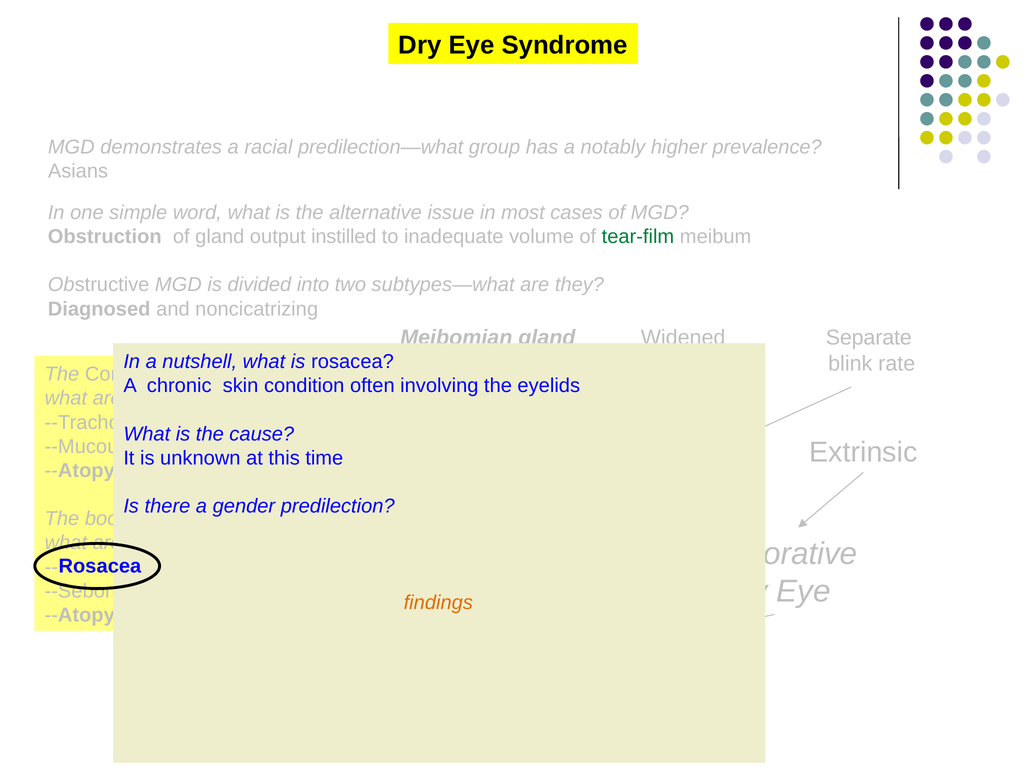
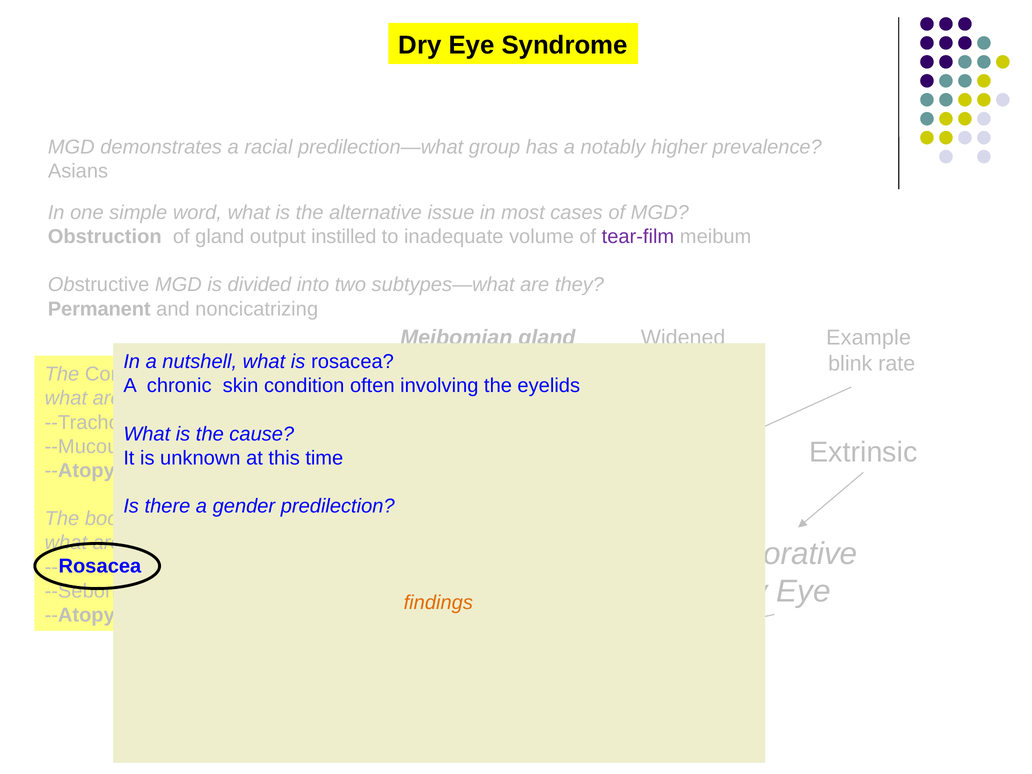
tear-film colour: green -> purple (638, 237)
Diagnosed: Diagnosed -> Permanent (99, 309)
Separate: Separate -> Example (869, 338)
